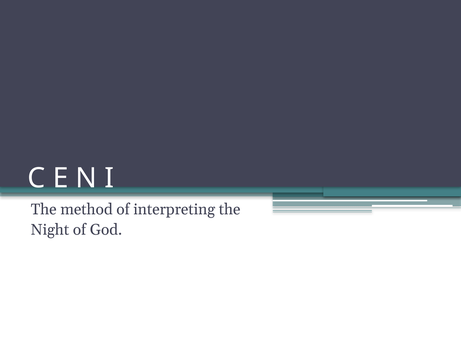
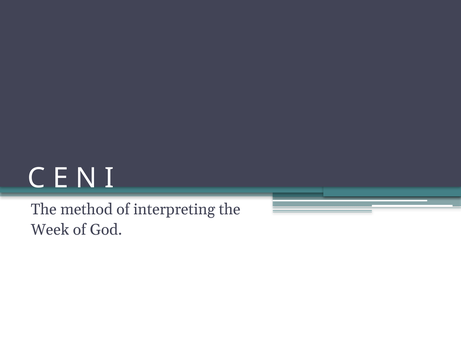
Night: Night -> Week (50, 230)
